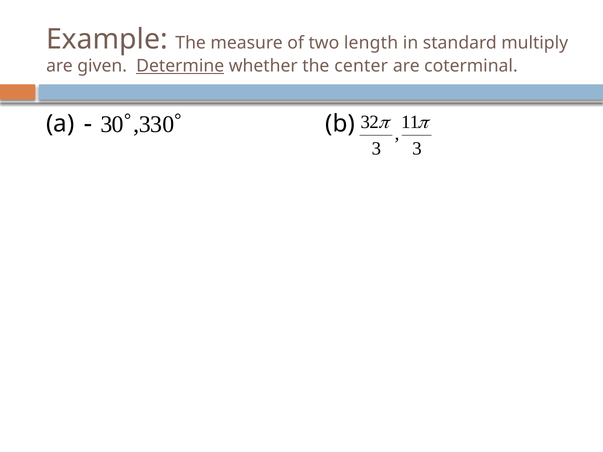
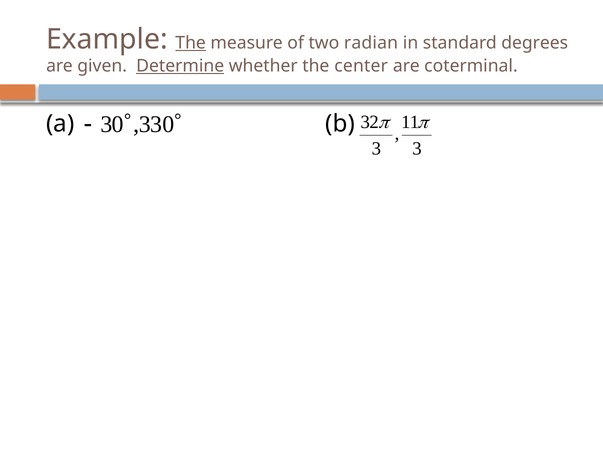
The underline: none -> present (191, 43)
length: length -> radian (371, 43)
multiply: multiply -> degrees (535, 43)
